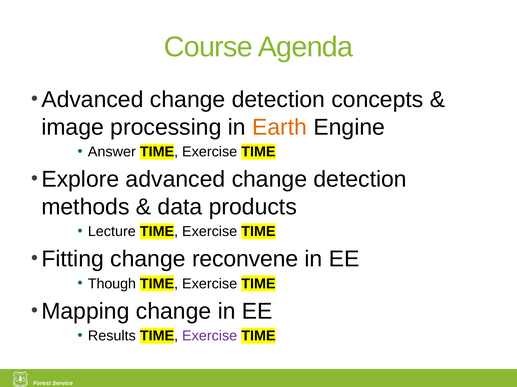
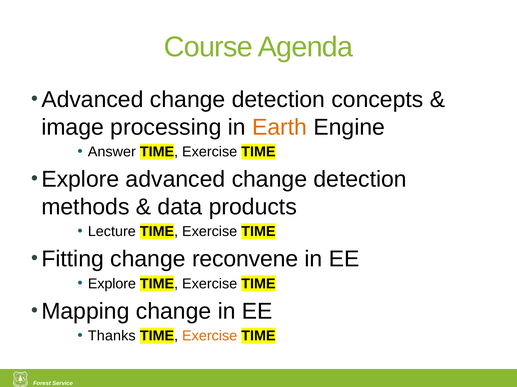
Though: Though -> Explore (112, 284)
Results: Results -> Thanks (112, 337)
Exercise colour: purple -> orange (210, 337)
